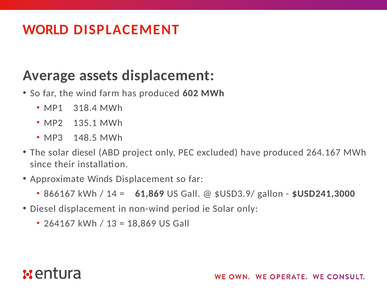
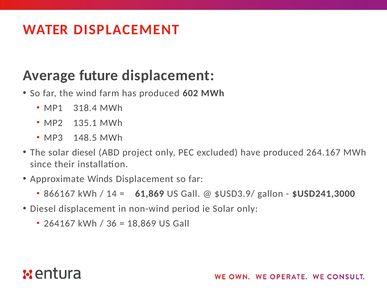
WORLD: WORLD -> WATER (45, 30)
assets: assets -> future (99, 76)
13: 13 -> 36 (111, 224)
